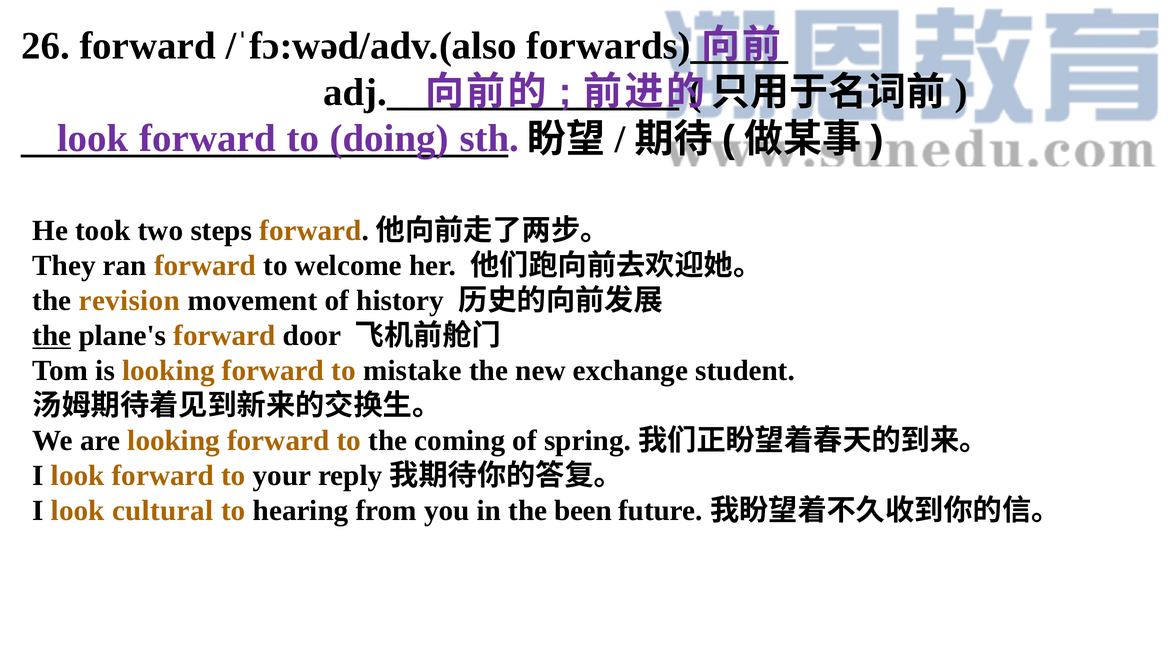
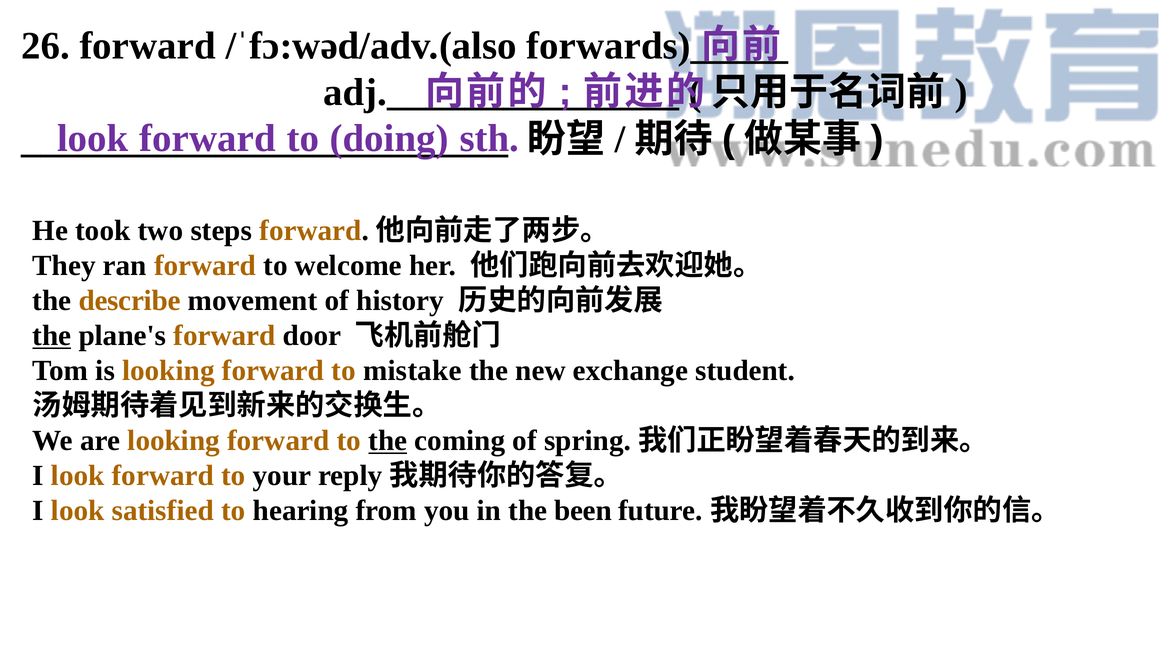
revision: revision -> describe (130, 301)
the underline: none -> present (388, 441)
cultural: cultural -> satisfied (163, 511)
